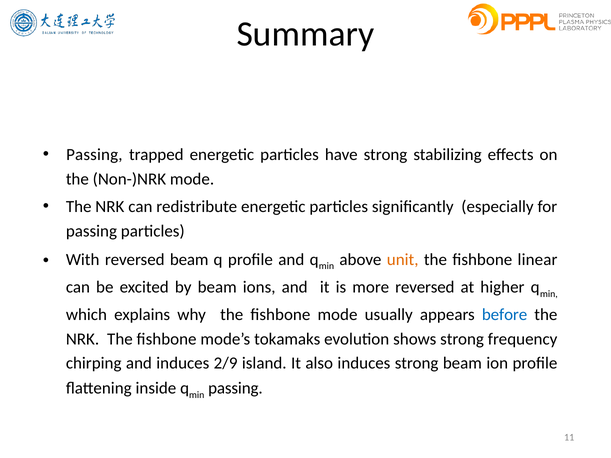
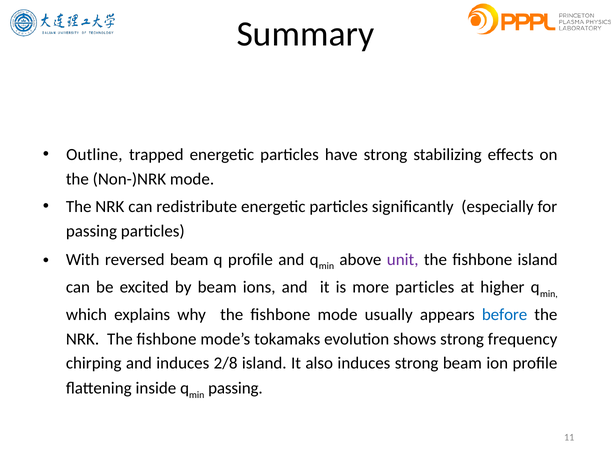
Passing: Passing -> Outline (94, 155)
unit colour: orange -> purple (403, 260)
fishbone linear: linear -> island (538, 260)
more reversed: reversed -> particles (425, 287)
2/9: 2/9 -> 2/8 (226, 364)
